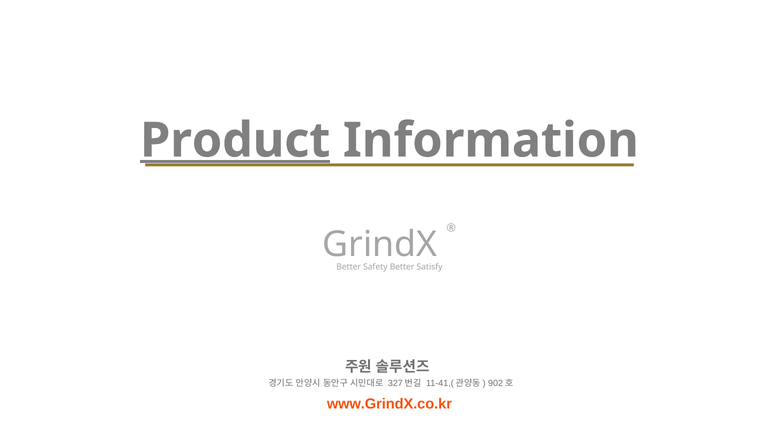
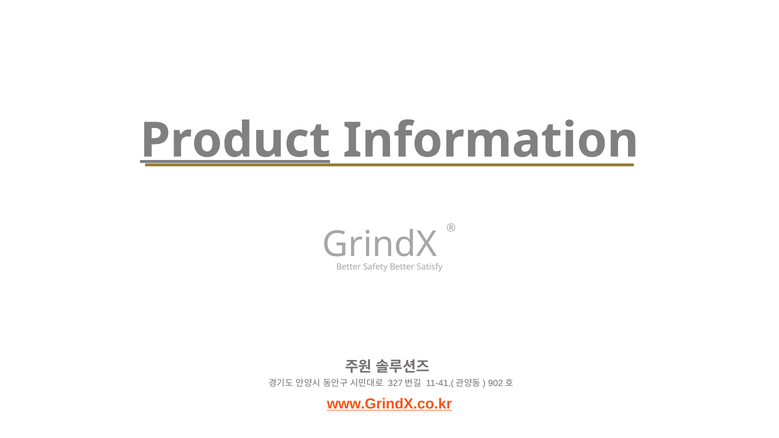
www.GrindX.co.kr underline: none -> present (389, 404)
